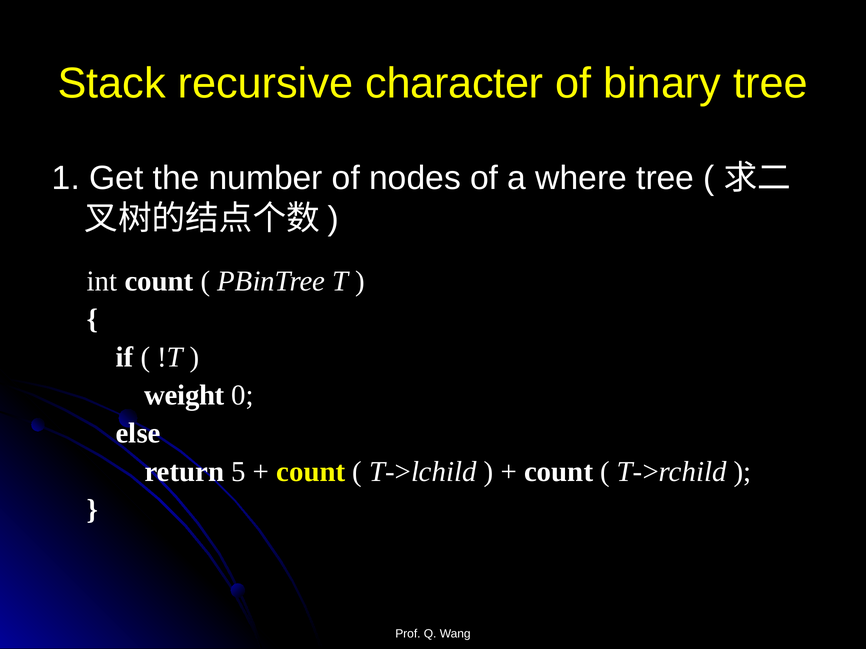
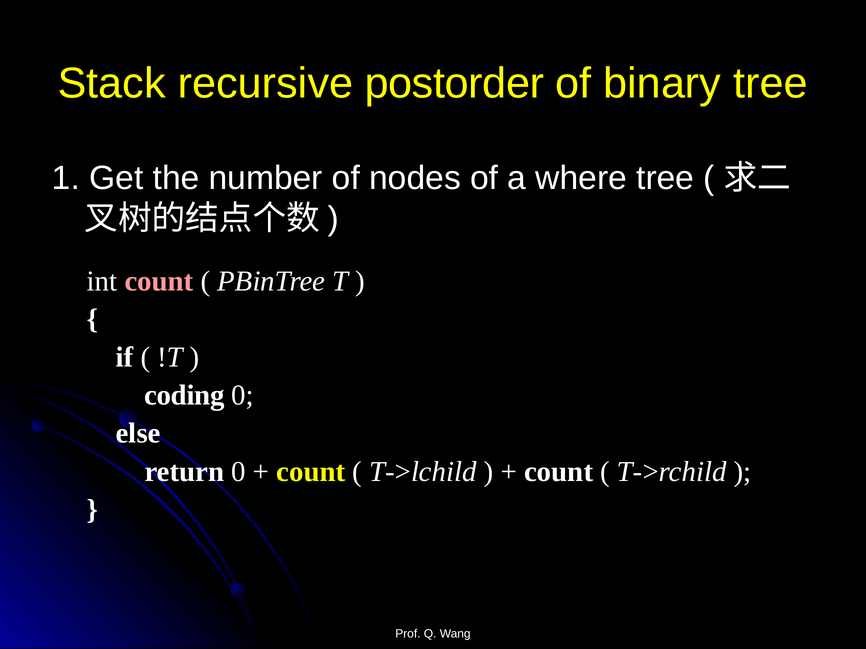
character: character -> postorder (454, 83)
count colour: white -> pink (159, 281)
weight: weight -> coding (184, 396)
return 5: 5 -> 0 (239, 472)
